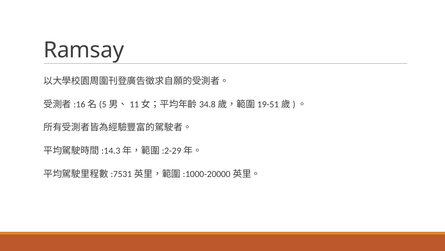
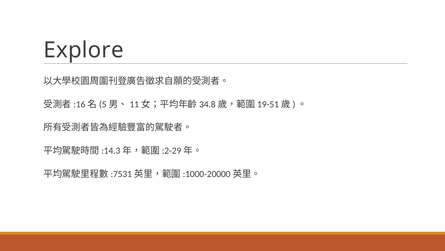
Ramsay: Ramsay -> Explore (84, 50)
